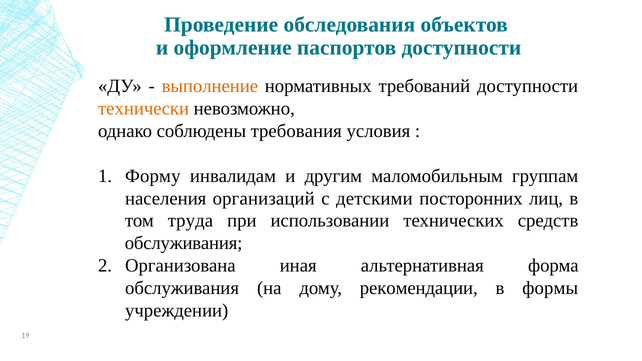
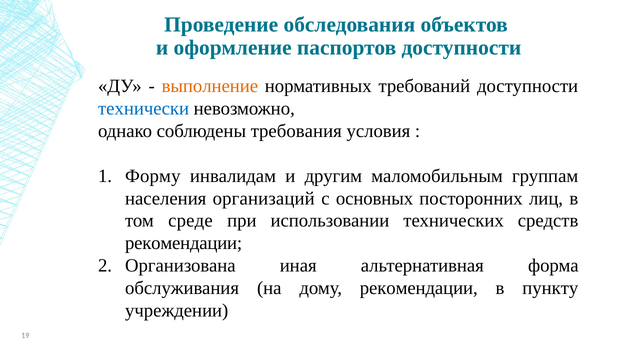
технически colour: orange -> blue (144, 108)
детскими: детскими -> основных (375, 198)
труда: труда -> среде (190, 221)
обслуживания: обслуживания -> рекомендации (184, 243)
формы: формы -> пункту (550, 288)
